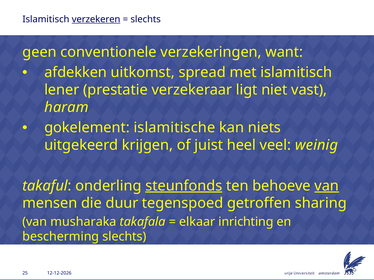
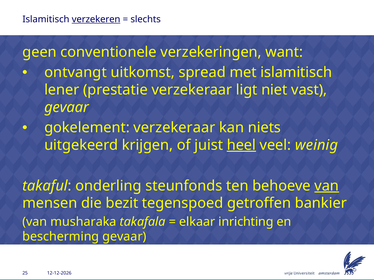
afdekken: afdekken -> ontvangt (76, 73)
haram: haram -> gevaar (67, 107)
gokelement islamitische: islamitische -> verzekeraar (174, 128)
heel underline: none -> present (241, 145)
steunfonds underline: present -> none (184, 186)
duur: duur -> bezit (122, 204)
sharing: sharing -> bankier (321, 204)
bescherming slechts: slechts -> gevaar (124, 237)
